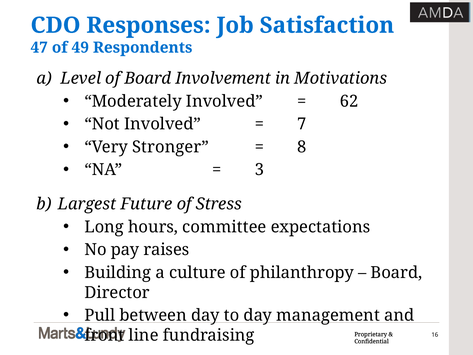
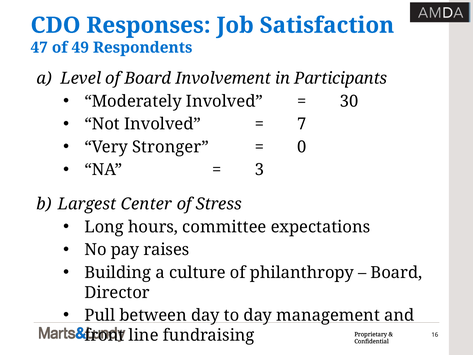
Motivations: Motivations -> Participants (341, 78)
62: 62 -> 30 (349, 101)
8: 8 -> 0 (302, 147)
Future: Future -> Center (146, 204)
